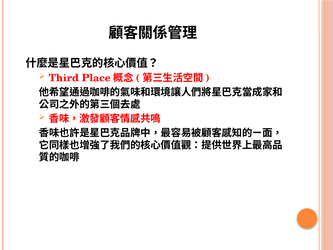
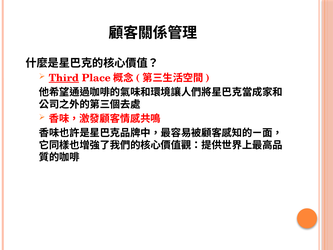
Third underline: none -> present (64, 78)
